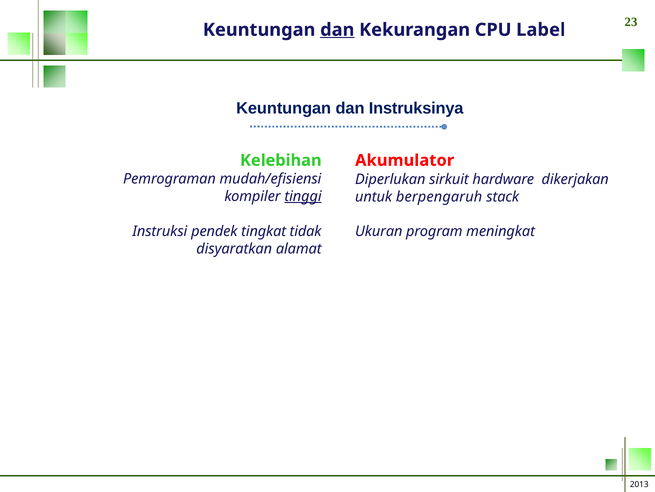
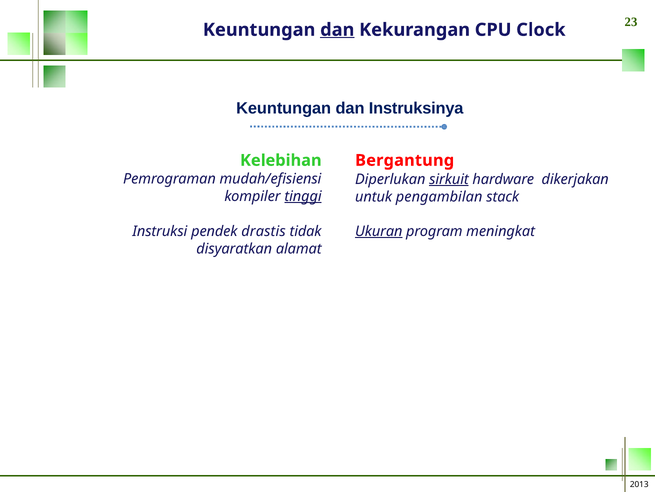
Label: Label -> Clock (541, 30)
Akumulator: Akumulator -> Bergantung (405, 160)
sirkuit underline: none -> present (449, 179)
berpengaruh: berpengaruh -> pengambilan (439, 197)
tingkat: tingkat -> drastis (264, 231)
Ukuran underline: none -> present (379, 231)
